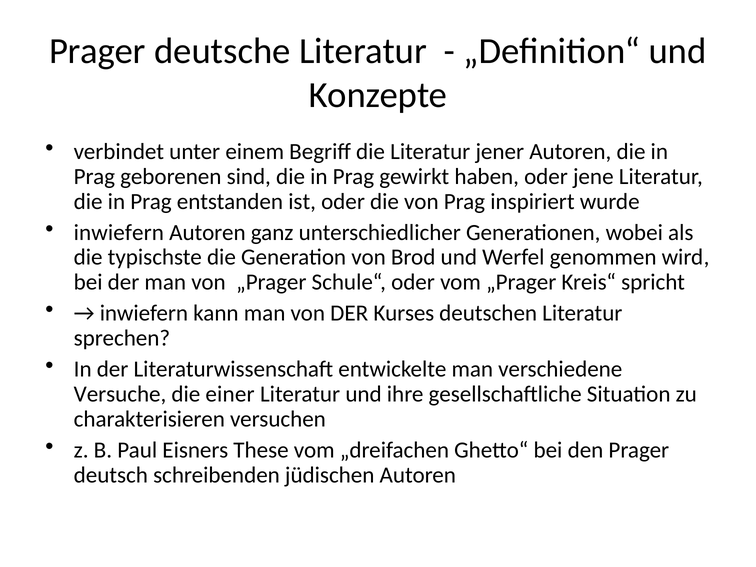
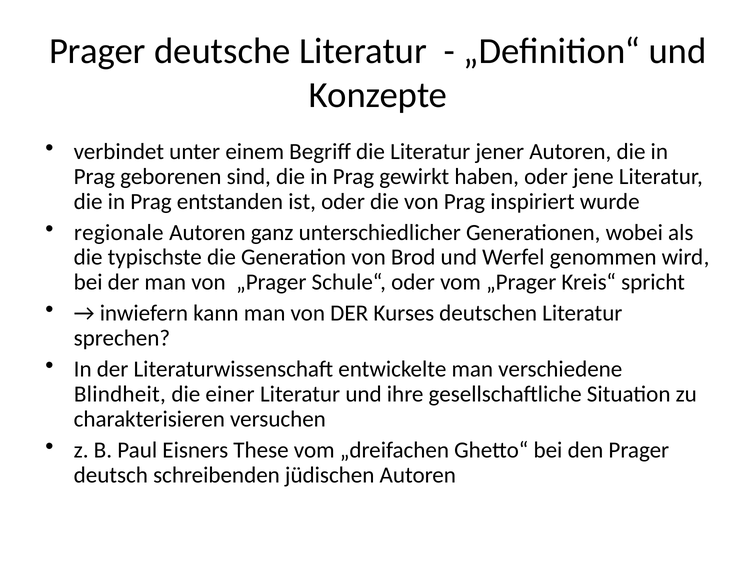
inwiefern: inwiefern -> regionale (119, 232)
Versuche: Versuche -> Blindheit (120, 394)
